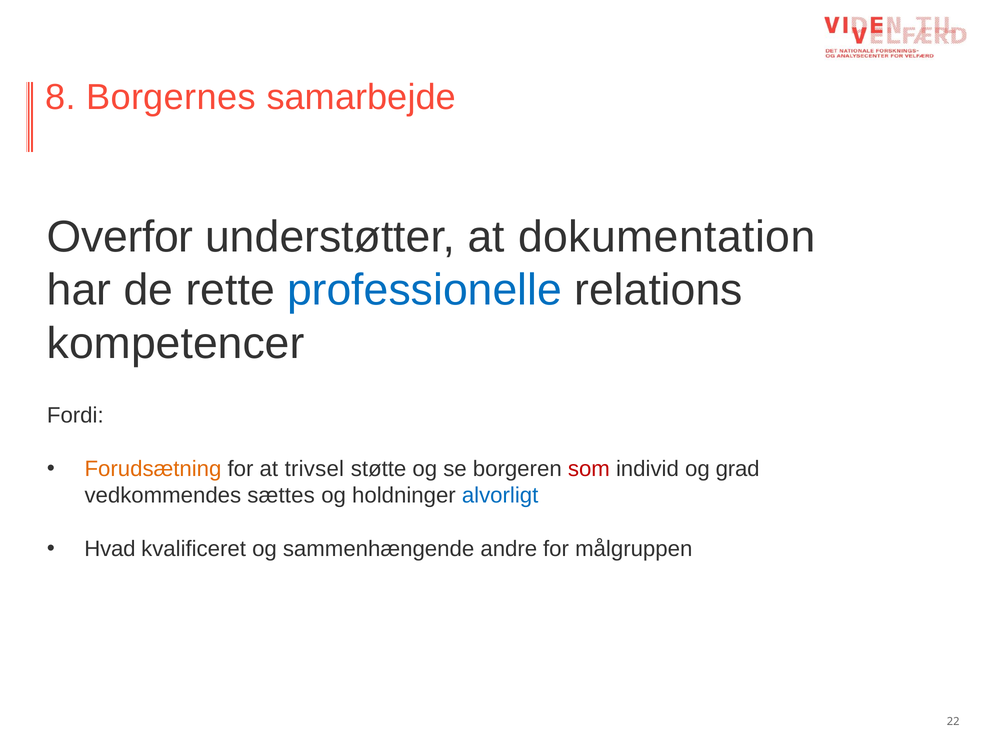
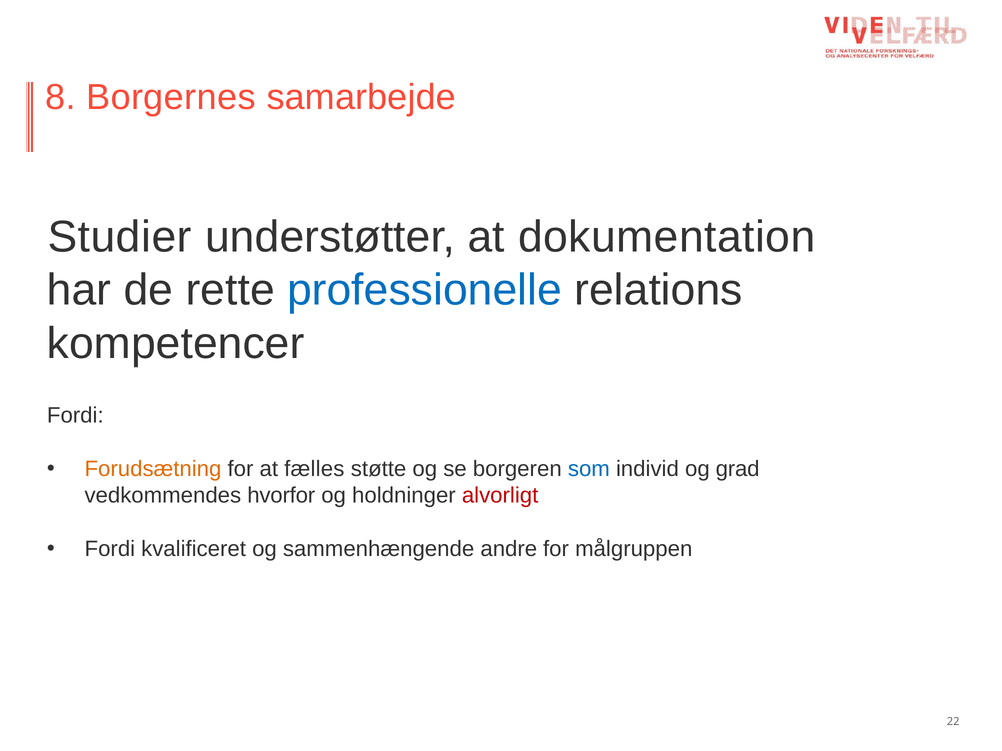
Overfor: Overfor -> Studier (120, 237)
trivsel: trivsel -> fælles (314, 469)
som colour: red -> blue (589, 469)
sættes: sættes -> hvorfor (281, 496)
alvorligt colour: blue -> red (500, 496)
Hvad: Hvad -> Fordi (110, 549)
